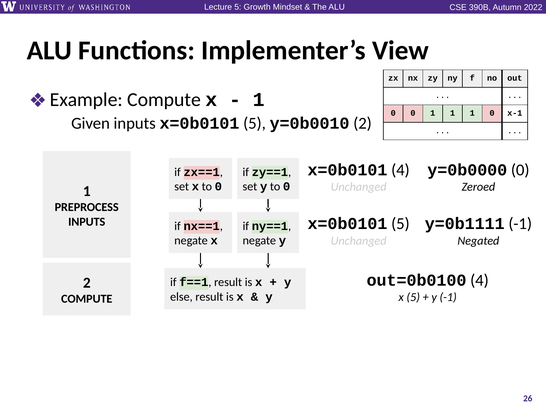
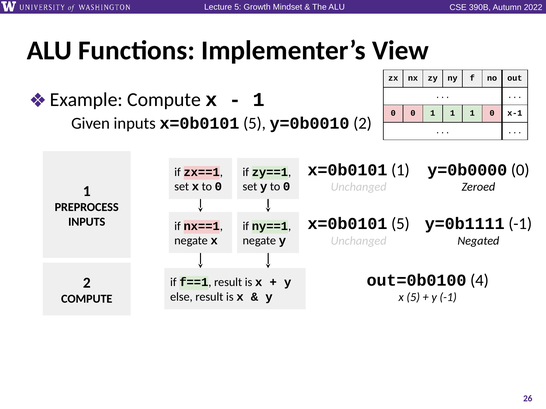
x=0b0101 4: 4 -> 1 (400, 170)
